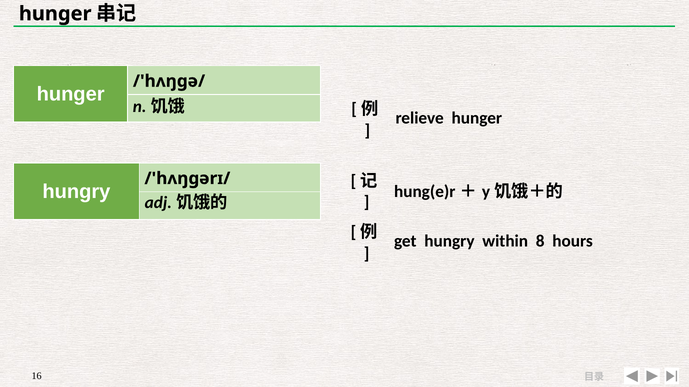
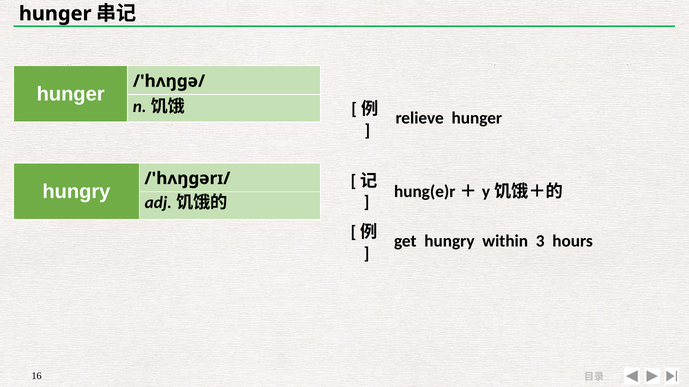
8: 8 -> 3 (540, 241)
